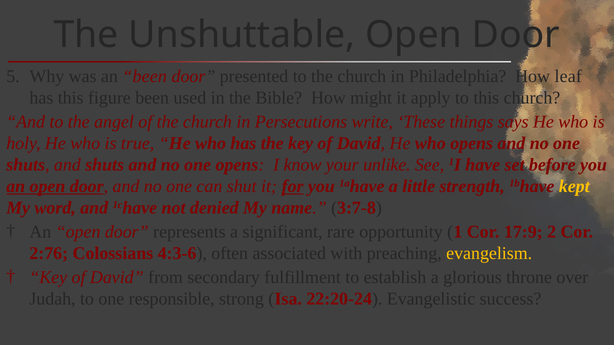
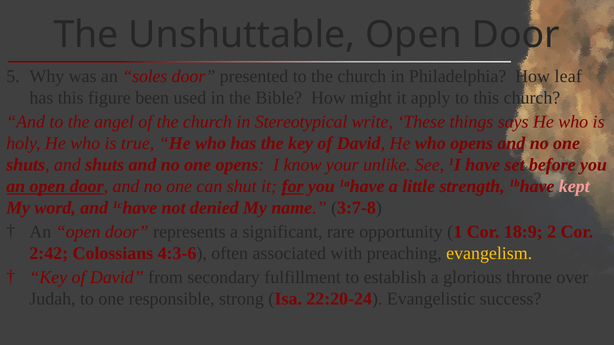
an been: been -> soles (145, 76)
Persecutions: Persecutions -> Stereotypical (301, 122)
kept colour: yellow -> pink (574, 186)
17:9: 17:9 -> 18:9 (523, 232)
2:76: 2:76 -> 2:42 (49, 254)
